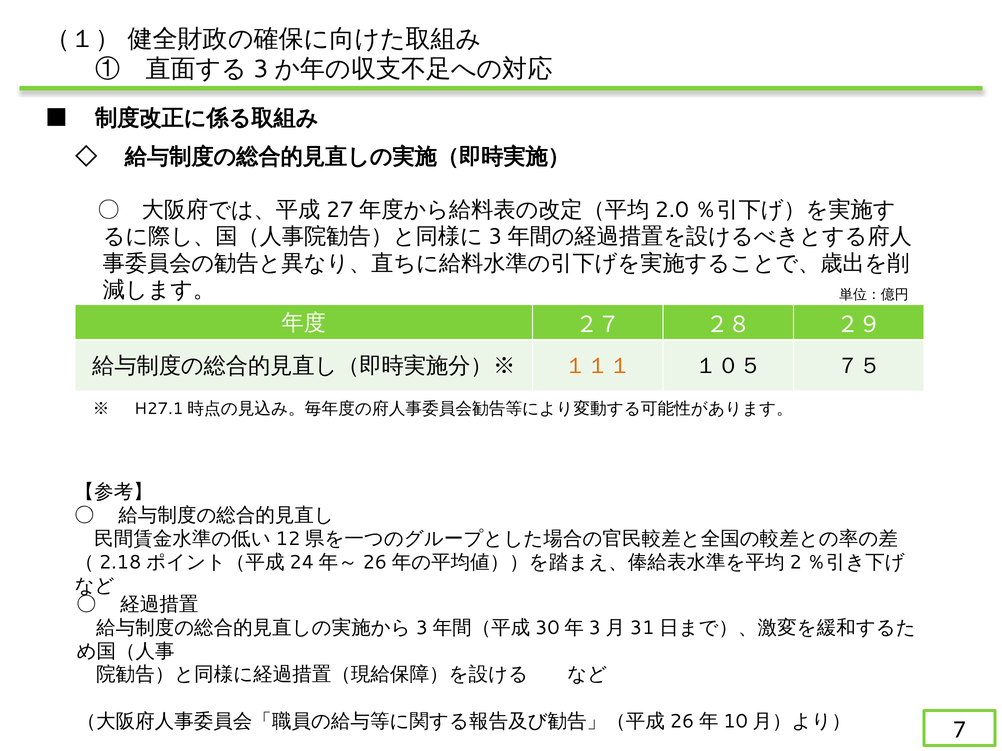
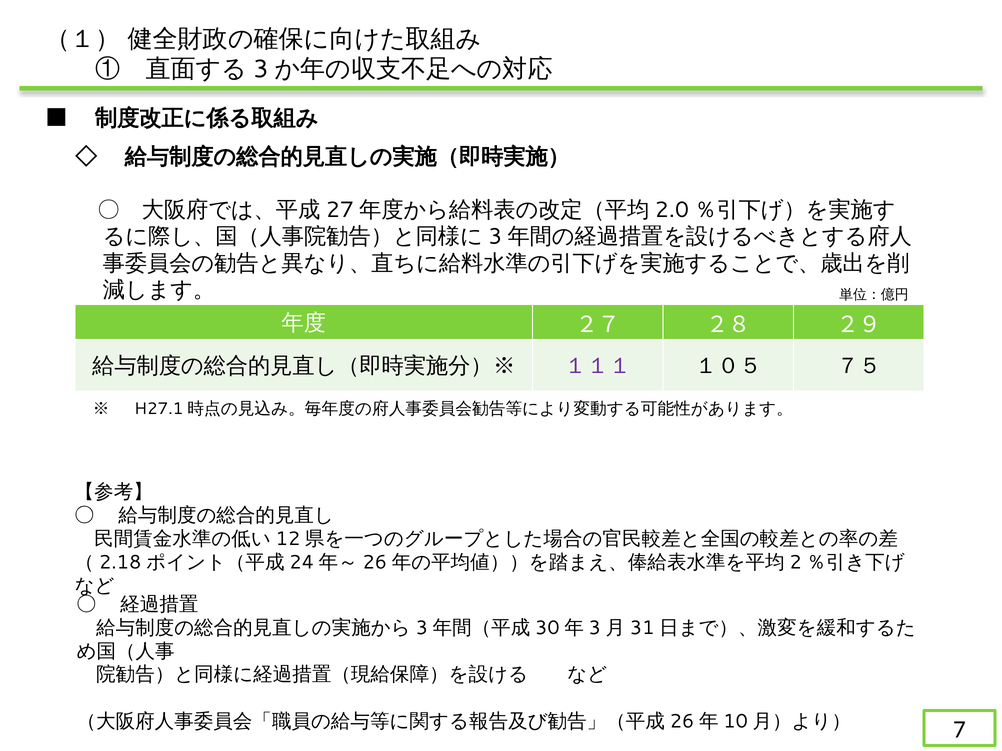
１１１ colour: orange -> purple (598, 366)
